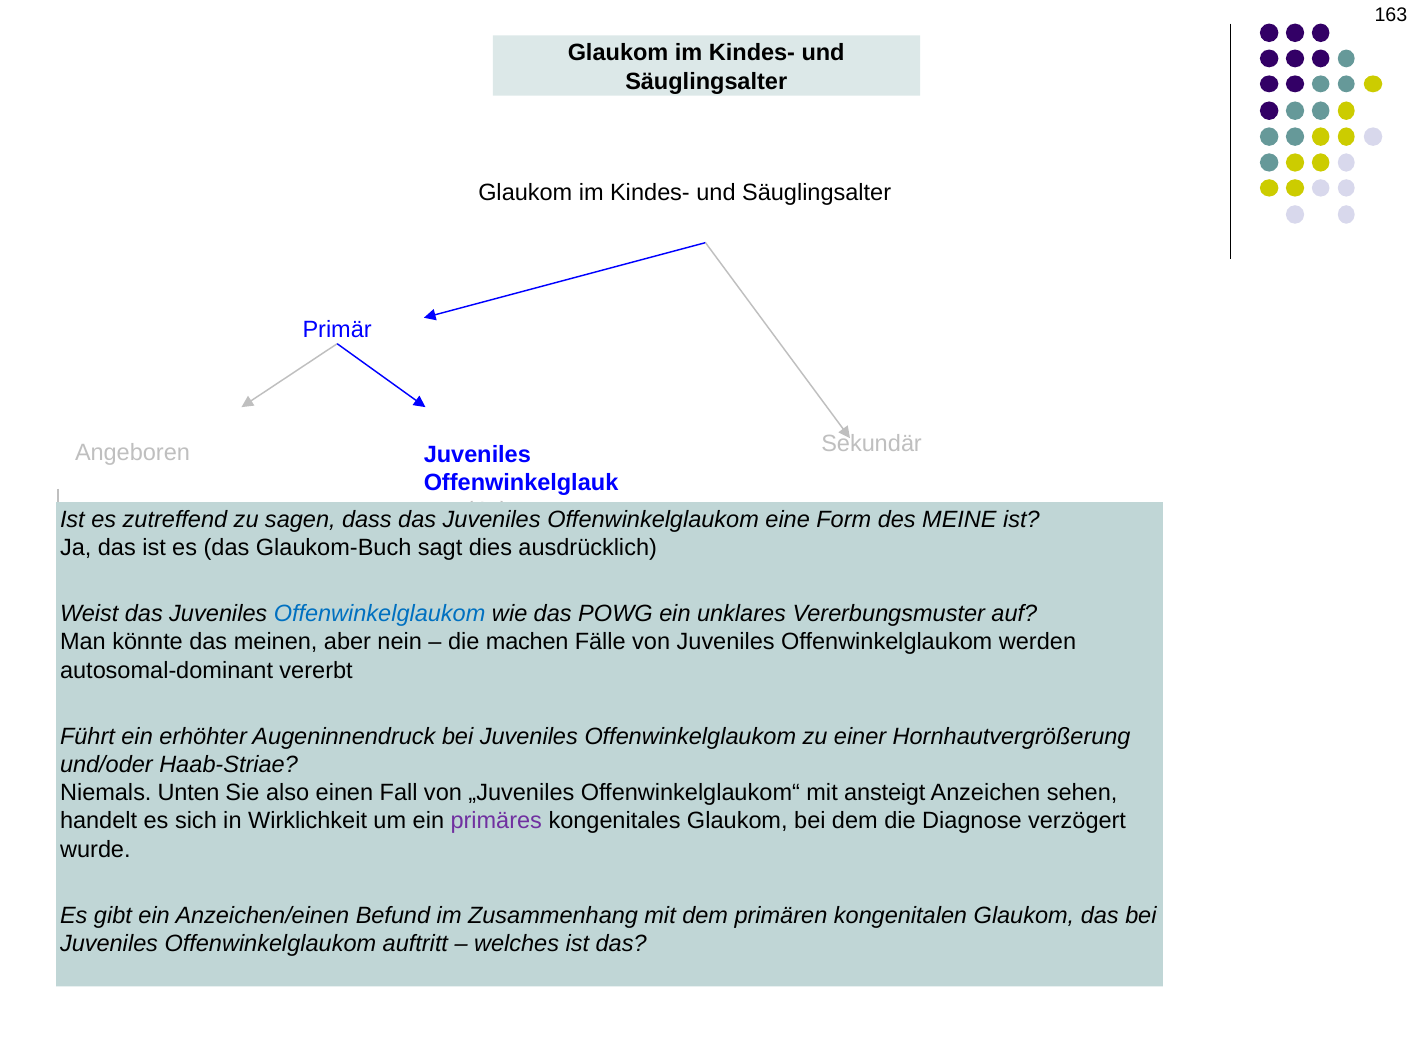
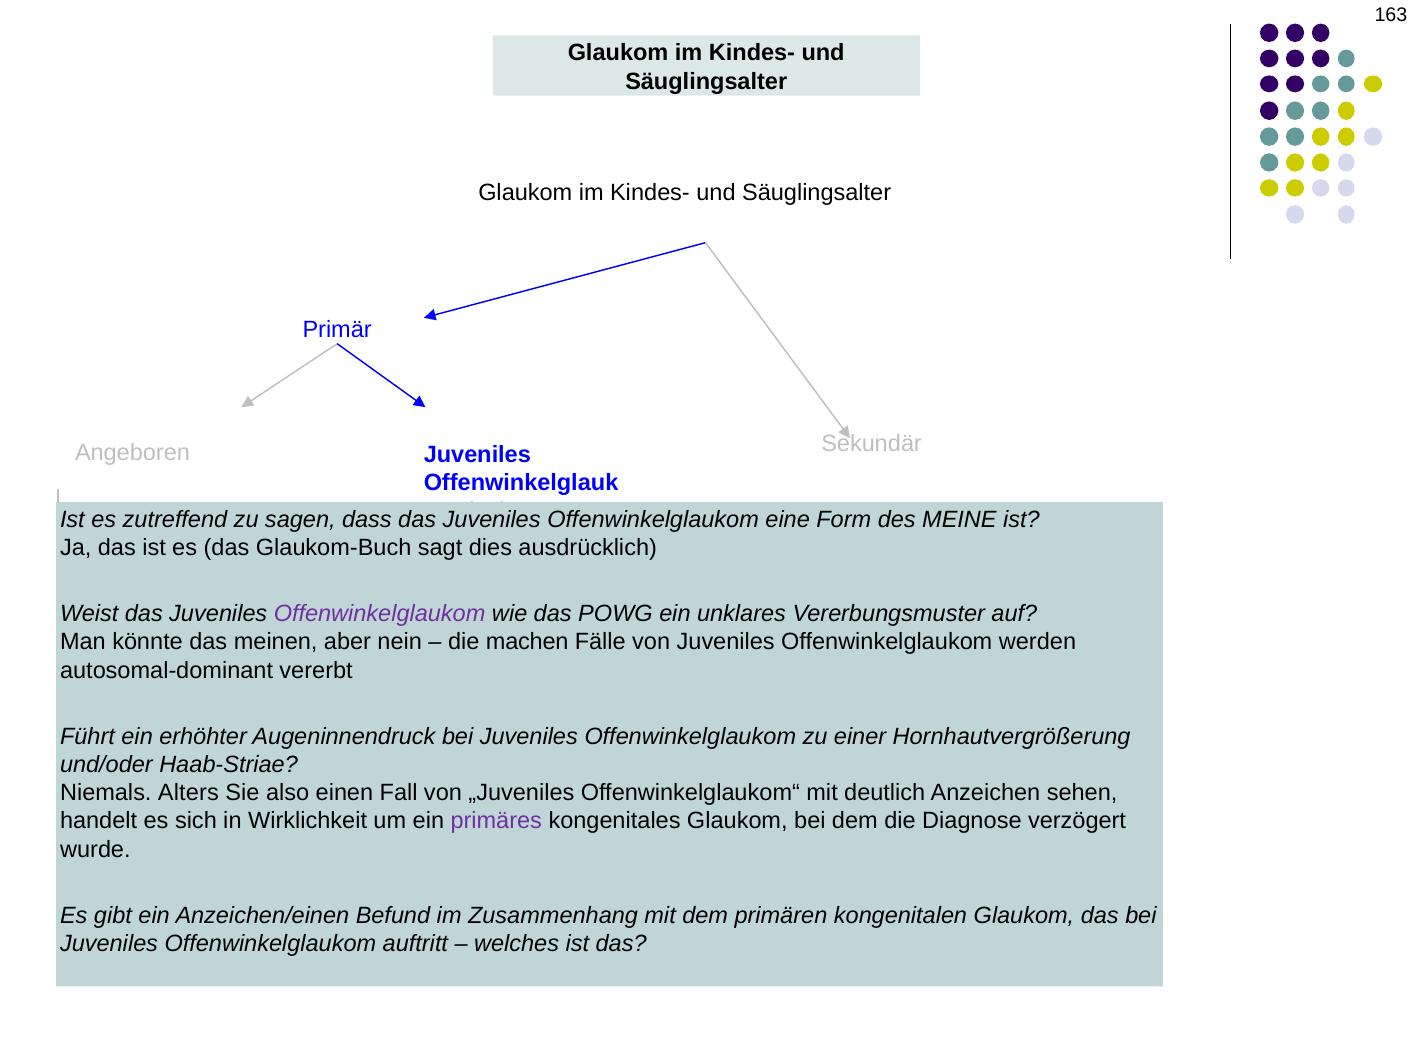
Offenwinkelglaukom colour: blue -> purple (380, 614)
Unten: Unten -> Alters (188, 793)
ansteigt: ansteigt -> deutlich (885, 793)
